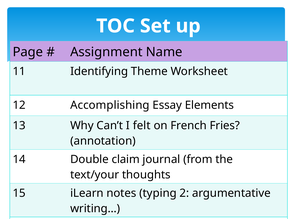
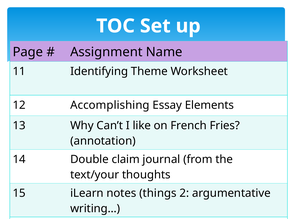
felt: felt -> like (142, 126)
typing: typing -> things (158, 193)
